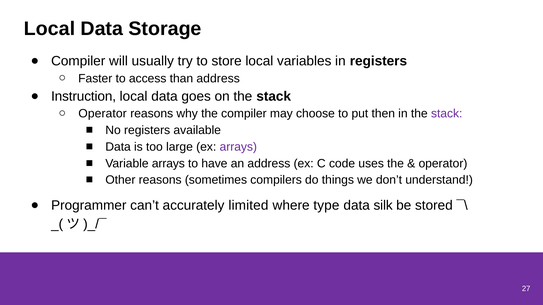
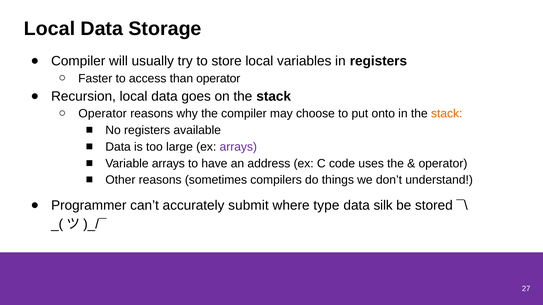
than address: address -> operator (218, 78)
Instruction: Instruction -> Recursion (83, 96)
then: then -> onto (383, 114)
stack colour: purple -> orange (447, 114)
limited: limited -> submit (248, 206)
